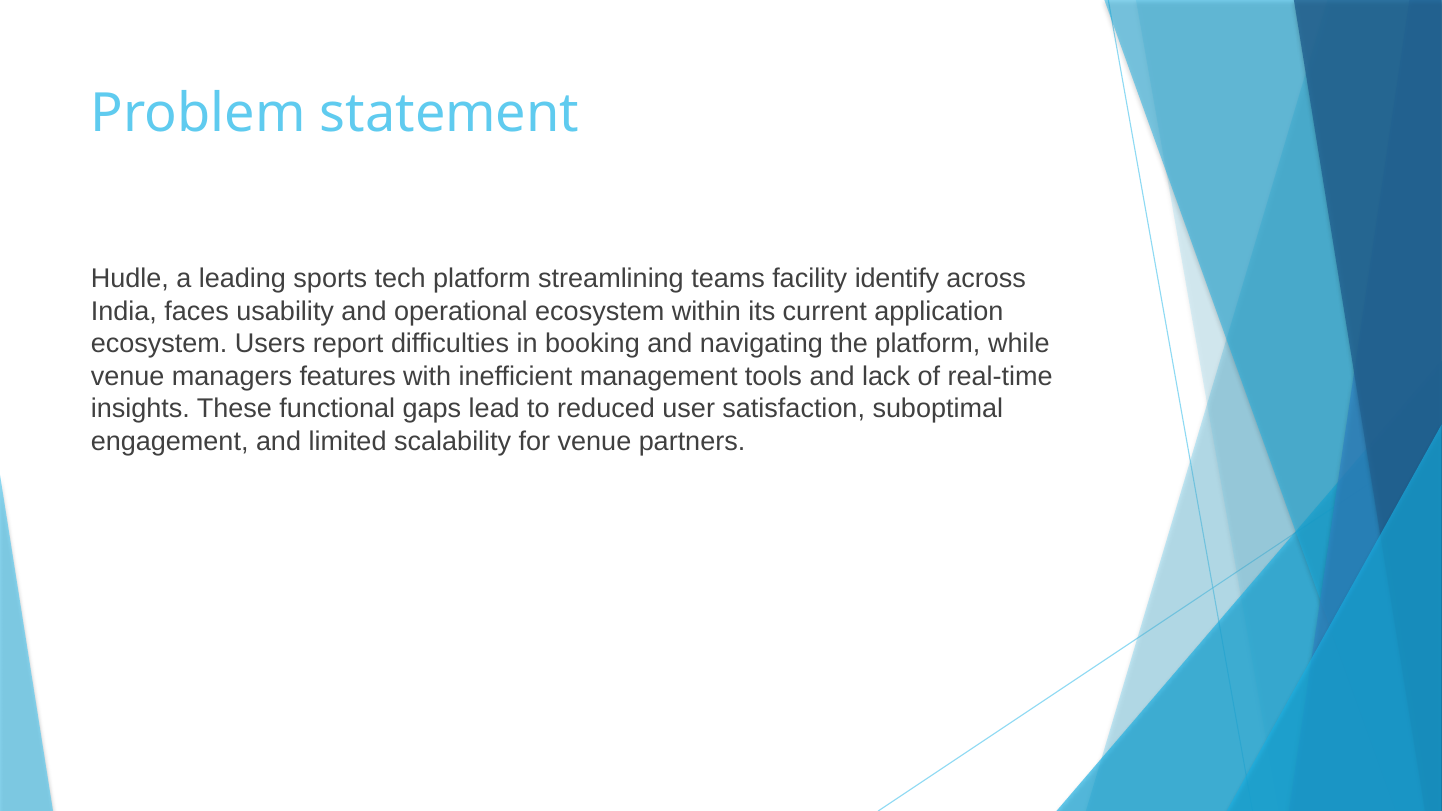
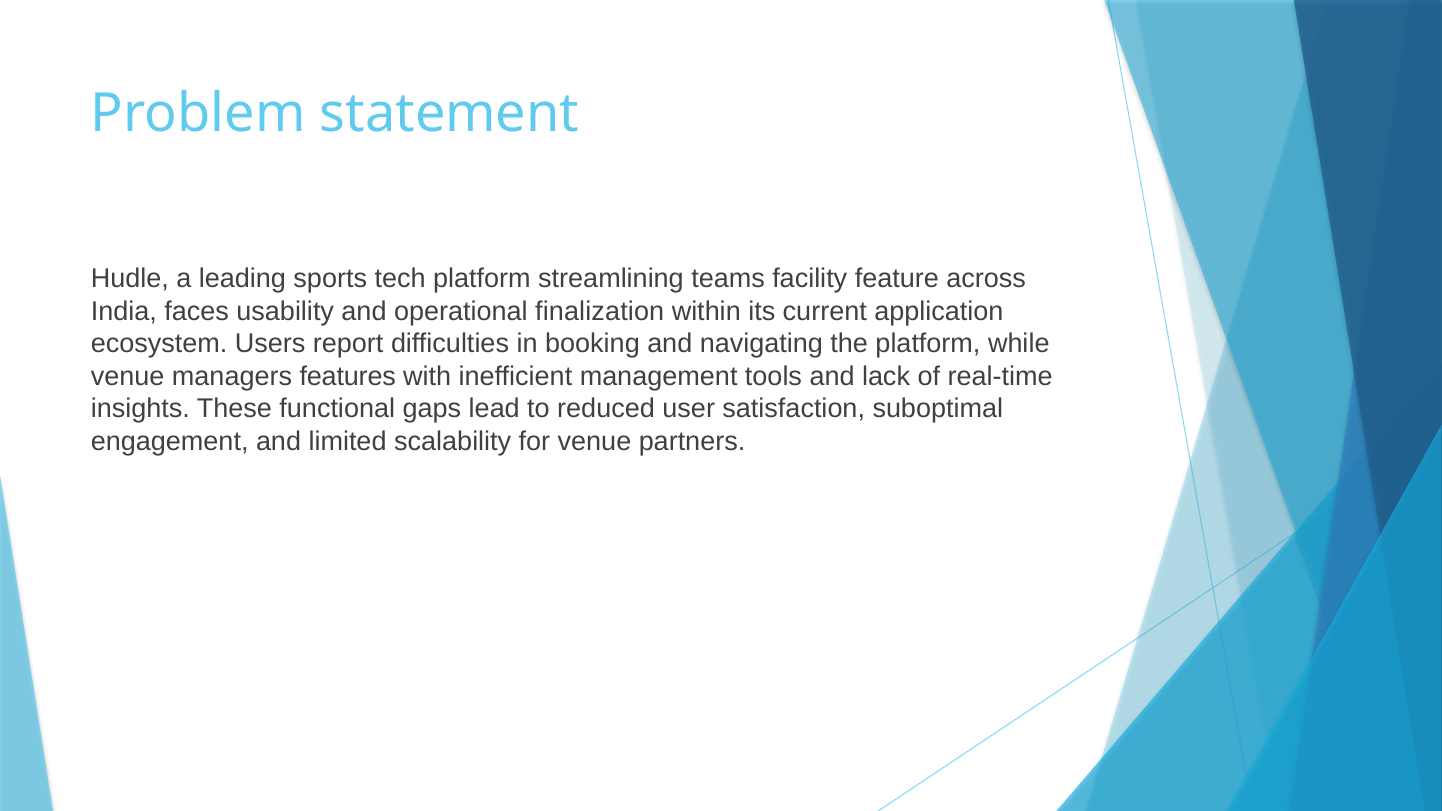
identify: identify -> feature (897, 279)
operational ecosystem: ecosystem -> finalization (600, 312)
